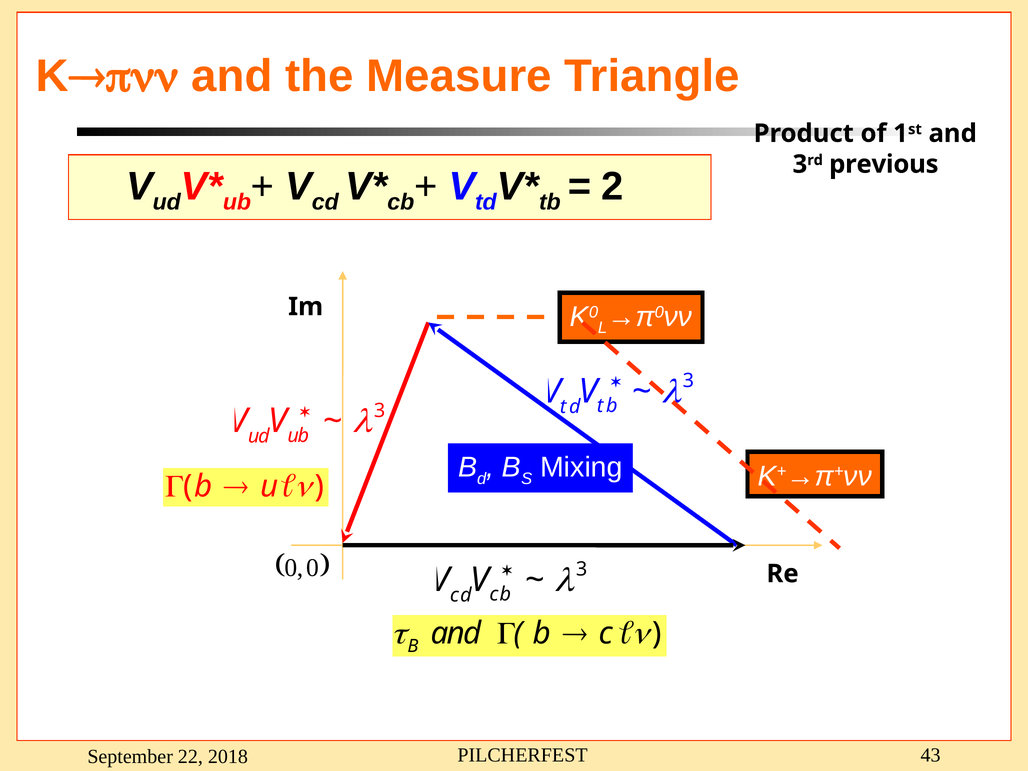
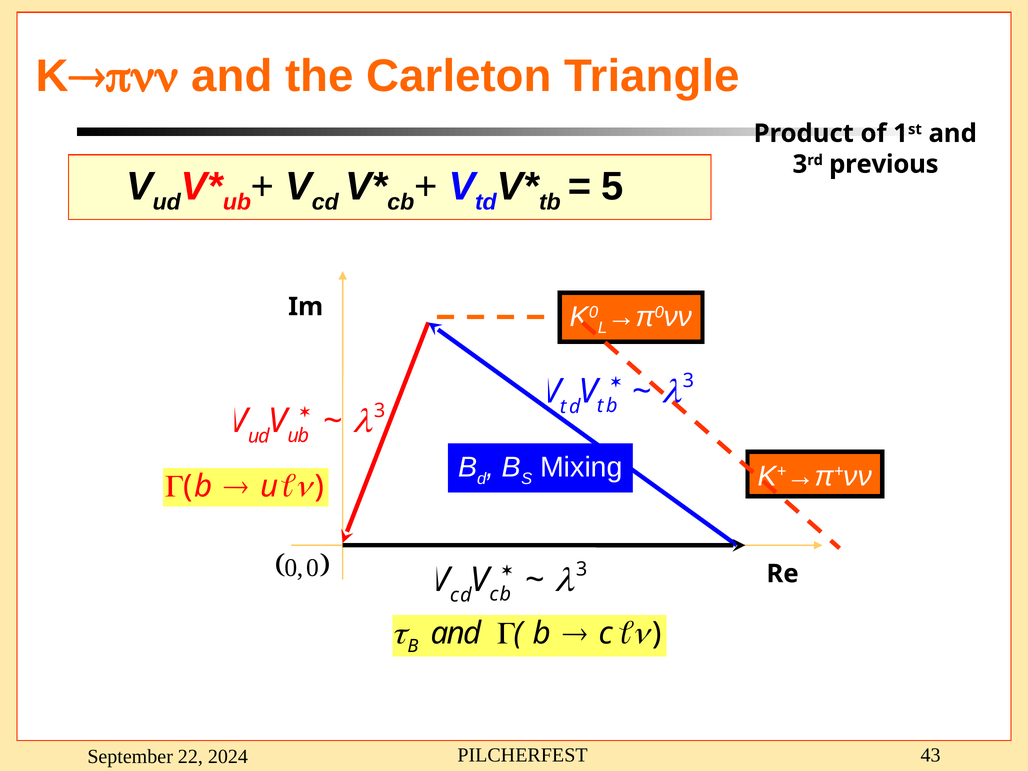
Measure: Measure -> Carleton (459, 76)
2: 2 -> 5 (612, 187)
2018: 2018 -> 2024 (228, 757)
